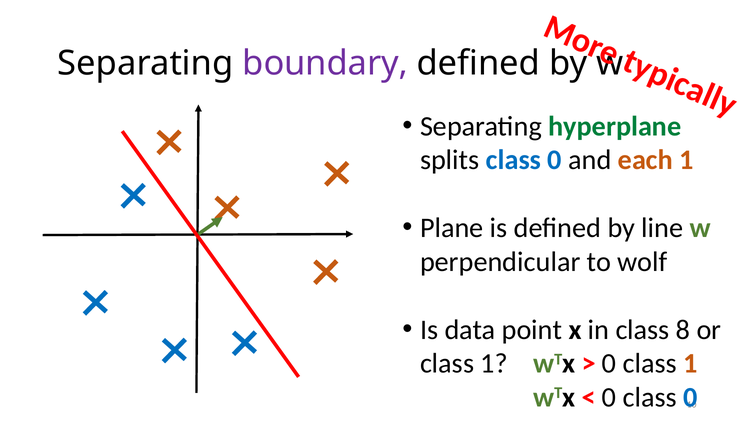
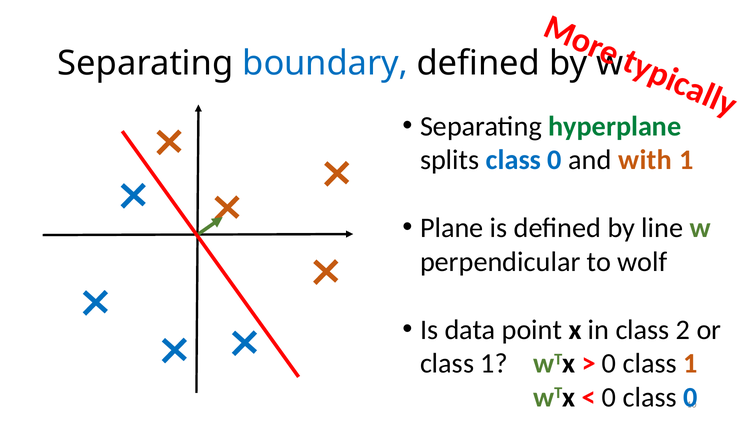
boundary colour: purple -> blue (325, 63)
each: each -> with (645, 160)
8: 8 -> 2 (683, 330)
